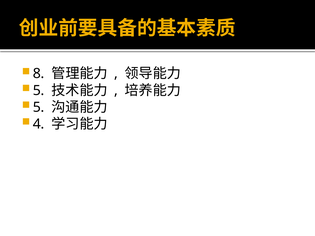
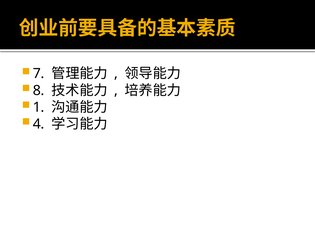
8: 8 -> 7 (39, 74)
5: 5 -> 8 (39, 90)
5: 5 -> 1 (39, 107)
